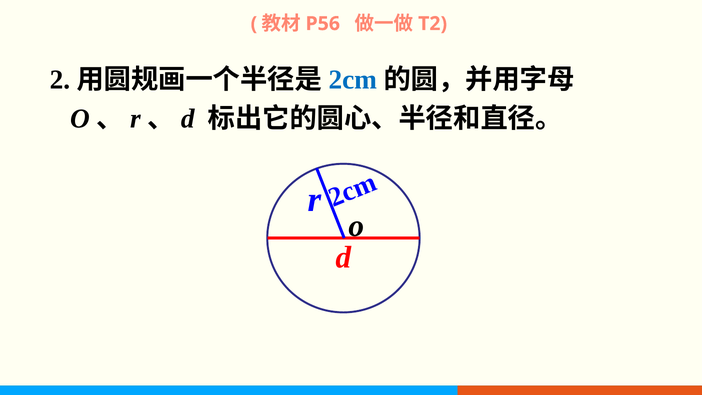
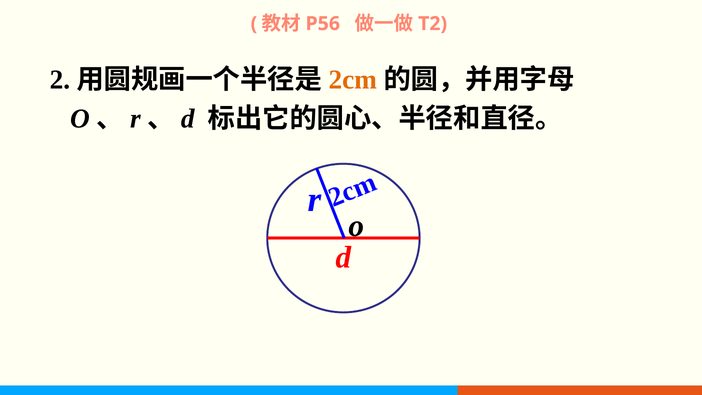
2cm colour: blue -> orange (353, 80)
